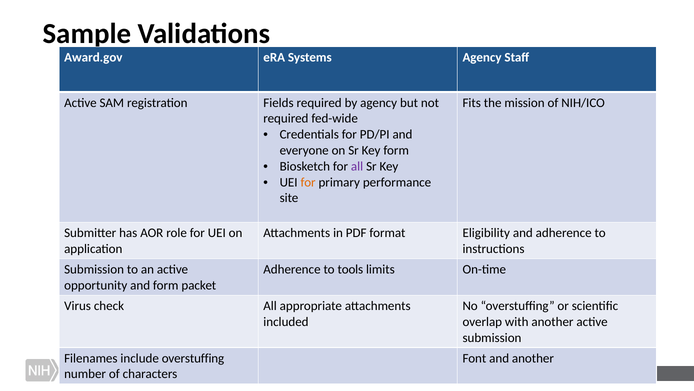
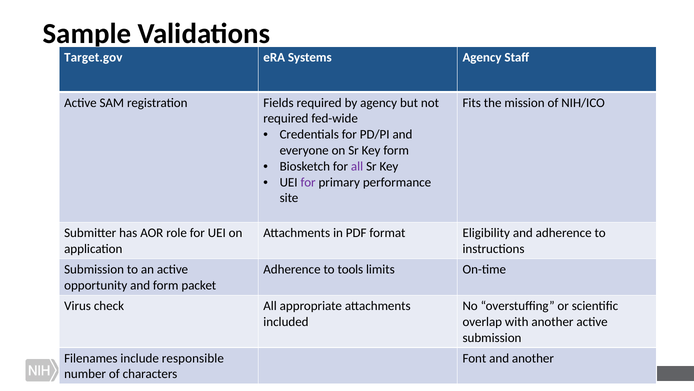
Award.gov: Award.gov -> Target.gov (93, 58)
for colour: orange -> purple (308, 182)
include overstuffing: overstuffing -> responsible (193, 358)
